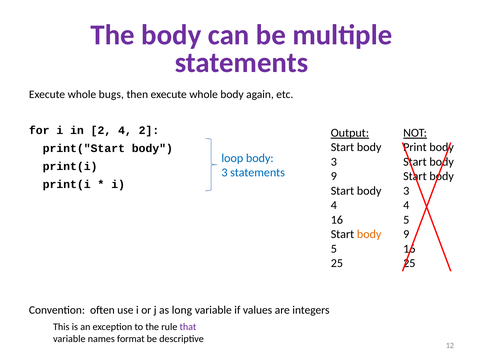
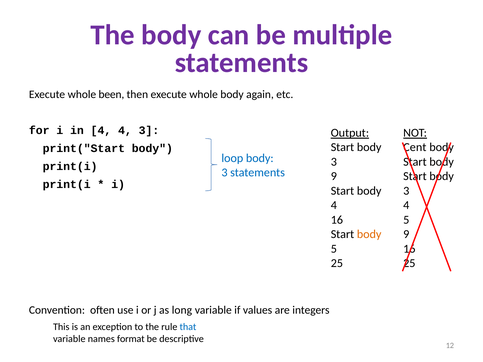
bugs: bugs -> been (111, 95)
in 2: 2 -> 4 (101, 131)
4 2: 2 -> 3 (149, 131)
Print: Print -> Cent (415, 147)
that colour: purple -> blue (188, 327)
